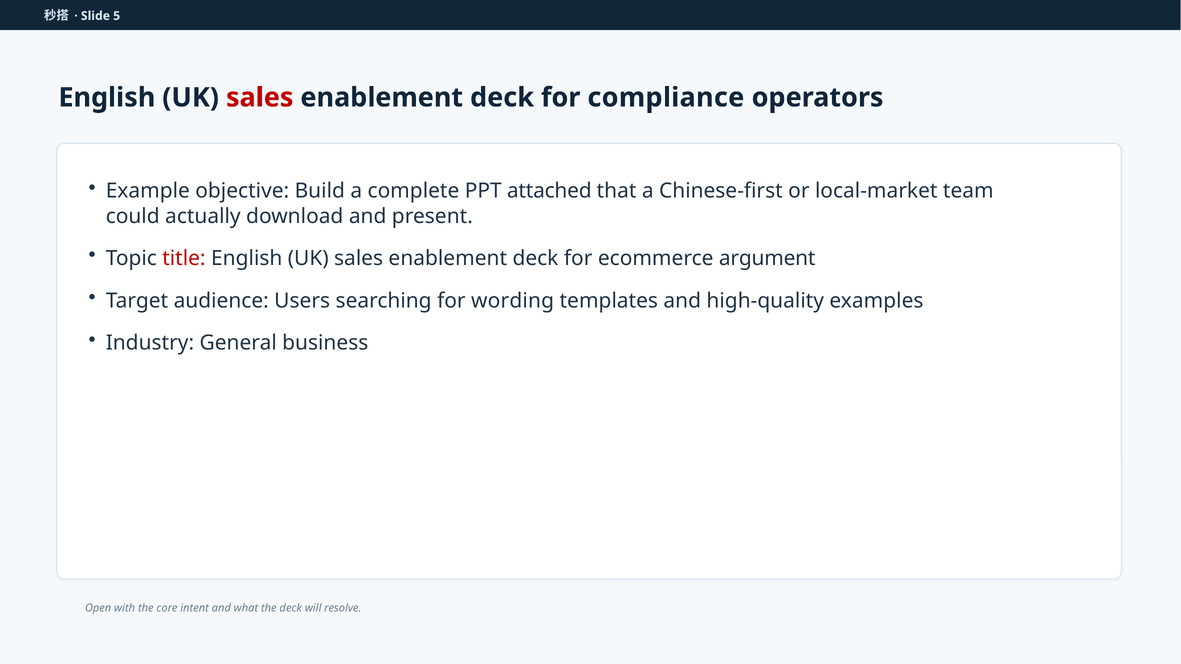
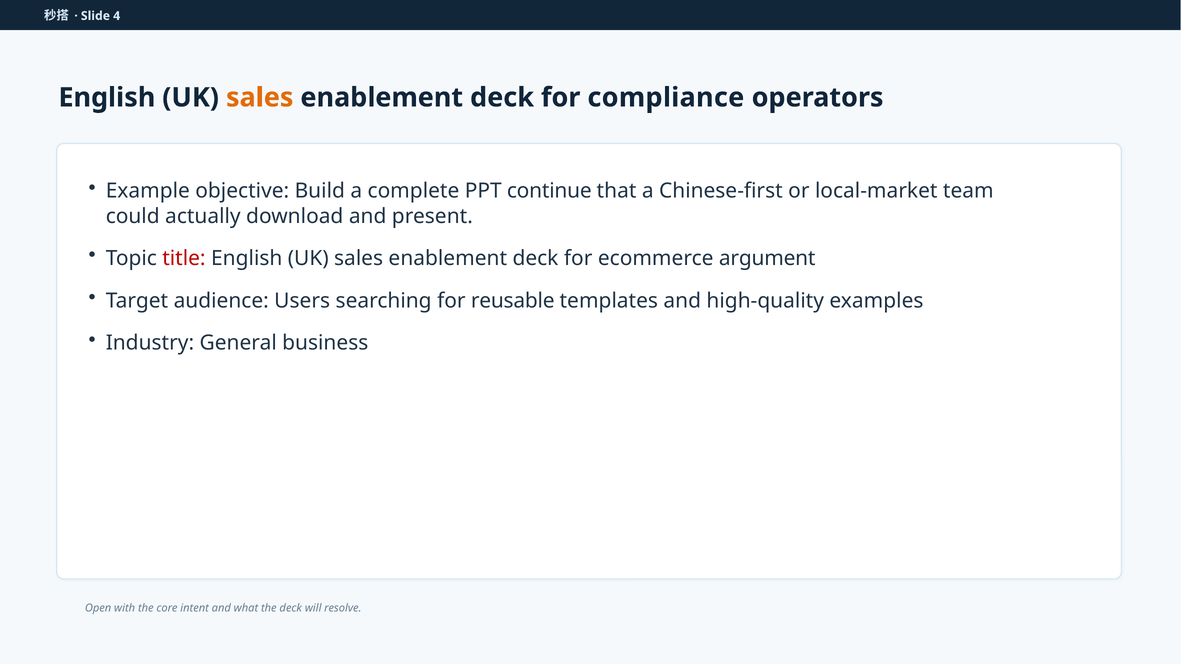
5: 5 -> 4 (117, 16)
sales colour: red -> orange (260, 98)
attached: attached -> continue (549, 191)
wording: wording -> reusable (513, 301)
